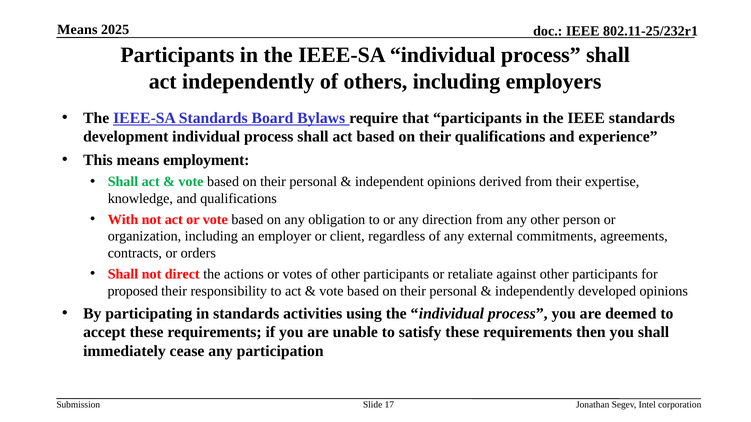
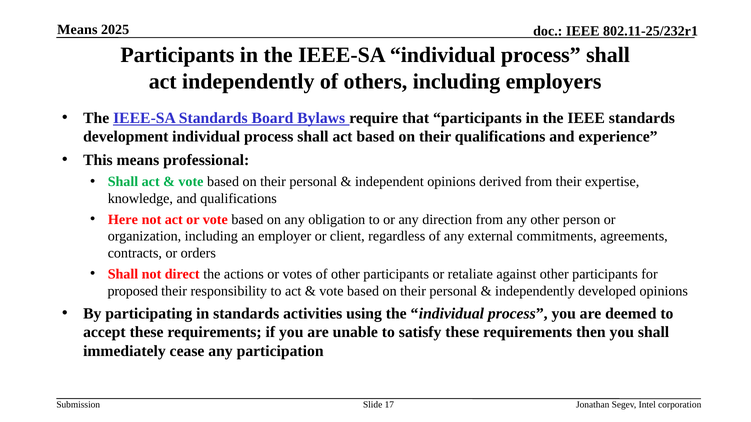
employment: employment -> professional (206, 160)
With: With -> Here (123, 220)
